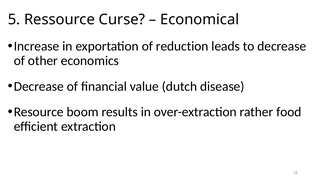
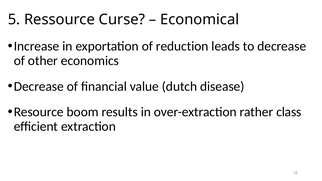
food: food -> class (289, 112)
